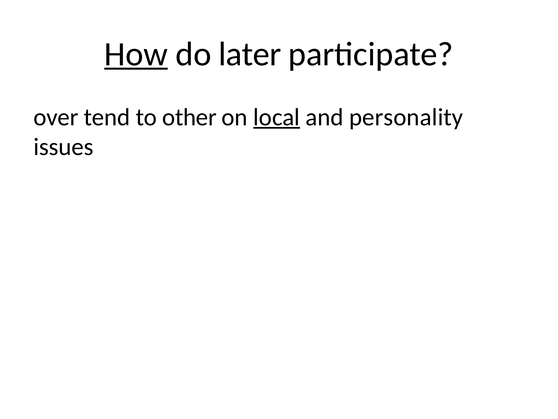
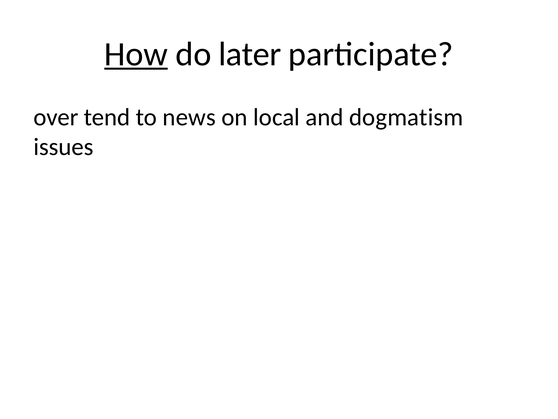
other: other -> news (189, 117)
local underline: present -> none (277, 117)
personality: personality -> dogmatism (406, 117)
